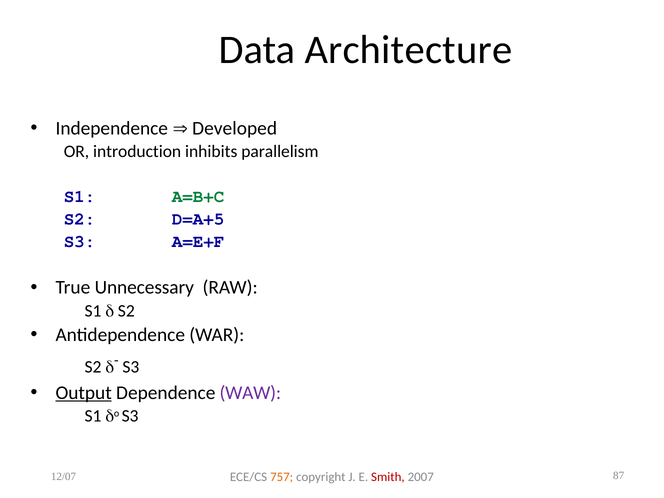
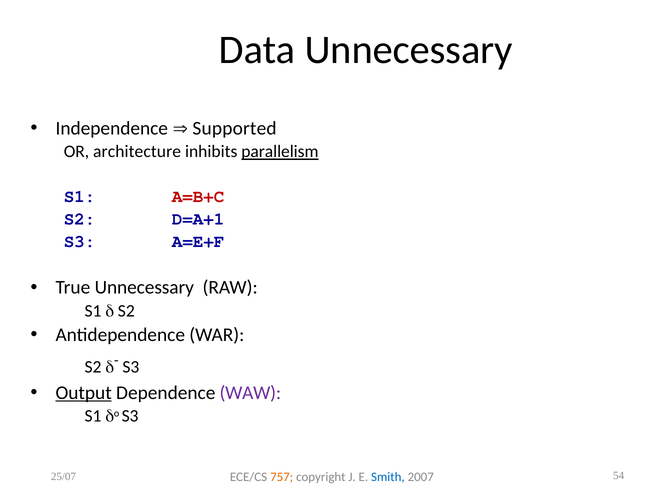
Data Architecture: Architecture -> Unnecessary (409, 50)
Developed: Developed -> Supported (235, 128)
introduction: introduction -> architecture (137, 152)
parallelism underline: none -> present (280, 152)
A=B+C colour: green -> red (198, 197)
D=A+5: D=A+5 -> D=A+1 (198, 219)
12/07: 12/07 -> 25/07 (63, 477)
Smith colour: red -> blue (388, 477)
87: 87 -> 54 (619, 476)
